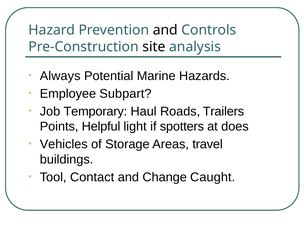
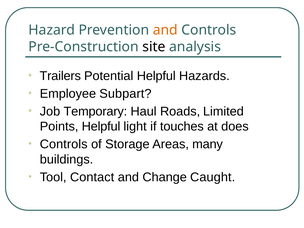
and colour: black -> orange (165, 30)
Always: Always -> Trailers (60, 76)
Potential Marine: Marine -> Helpful (156, 76)
Trailers: Trailers -> Limited (223, 111)
spotters: spotters -> touches (182, 127)
Vehicles: Vehicles -> Controls (64, 144)
travel: travel -> many (208, 144)
